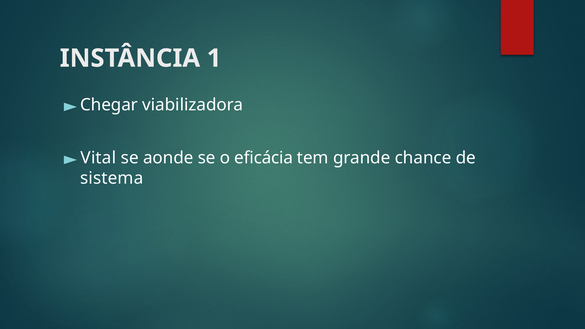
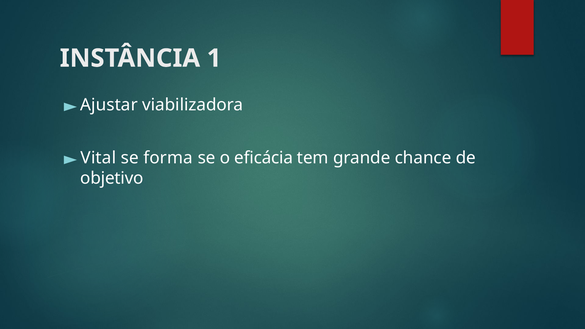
Chegar: Chegar -> Ajustar (109, 105)
aonde: aonde -> forma (168, 158)
sistema: sistema -> objetivo (112, 178)
